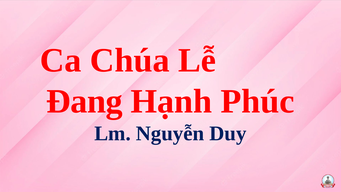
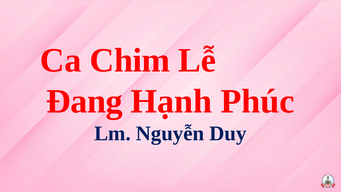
Chúa: Chúa -> Chim (130, 60)
